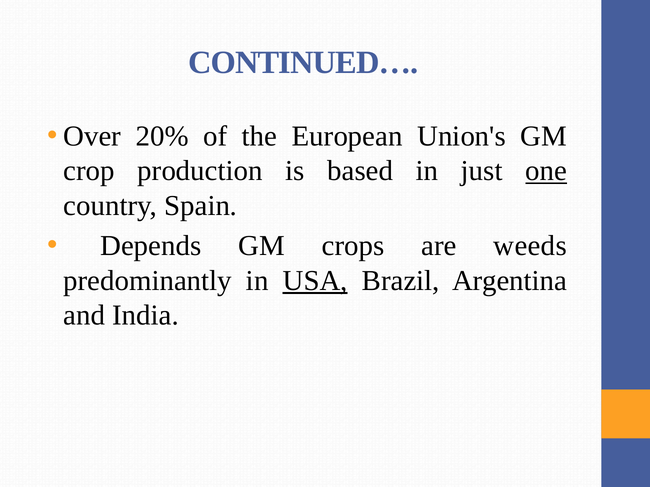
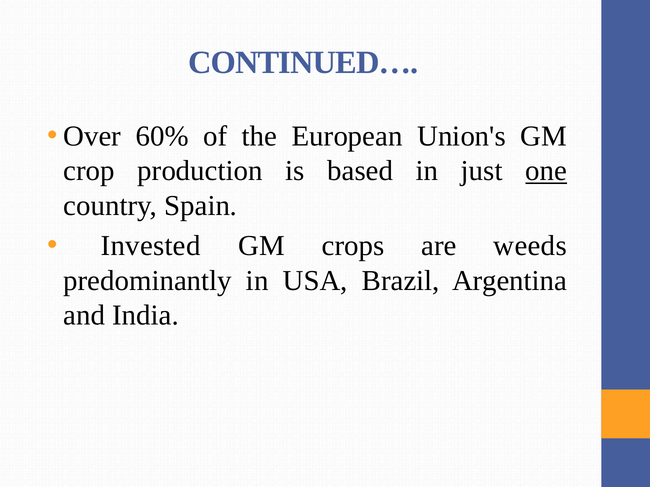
20%: 20% -> 60% (162, 136)
Depends: Depends -> Invested (151, 246)
USA underline: present -> none (315, 281)
